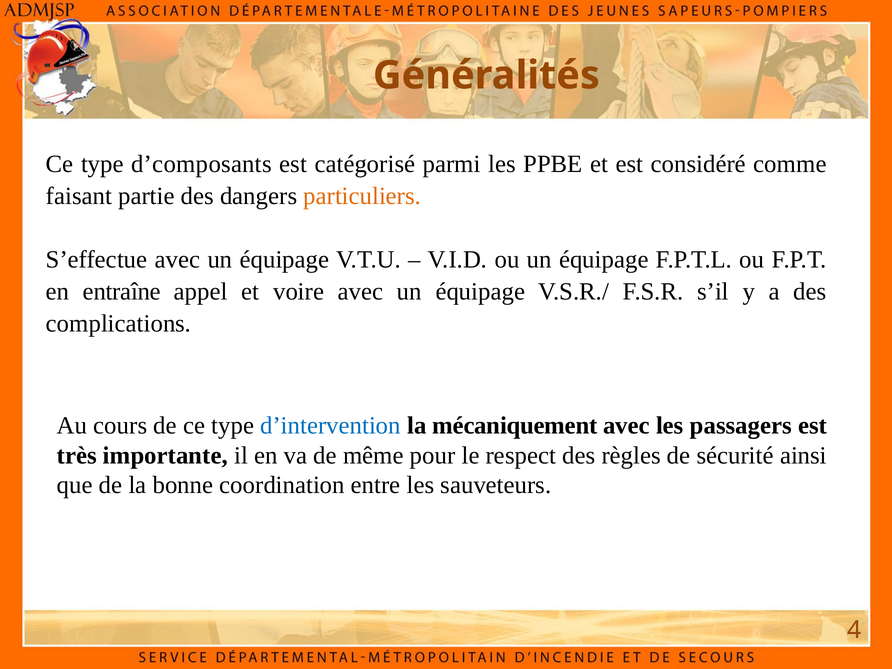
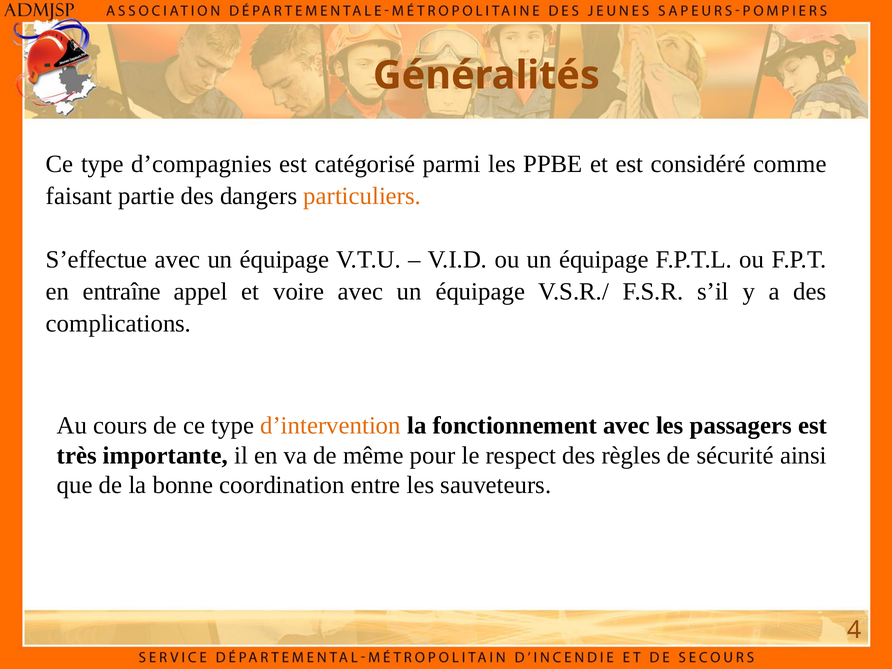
d’composants: d’composants -> d’compagnies (202, 164)
d’intervention colour: blue -> orange (331, 426)
mécaniquement: mécaniquement -> fonctionnement (515, 426)
